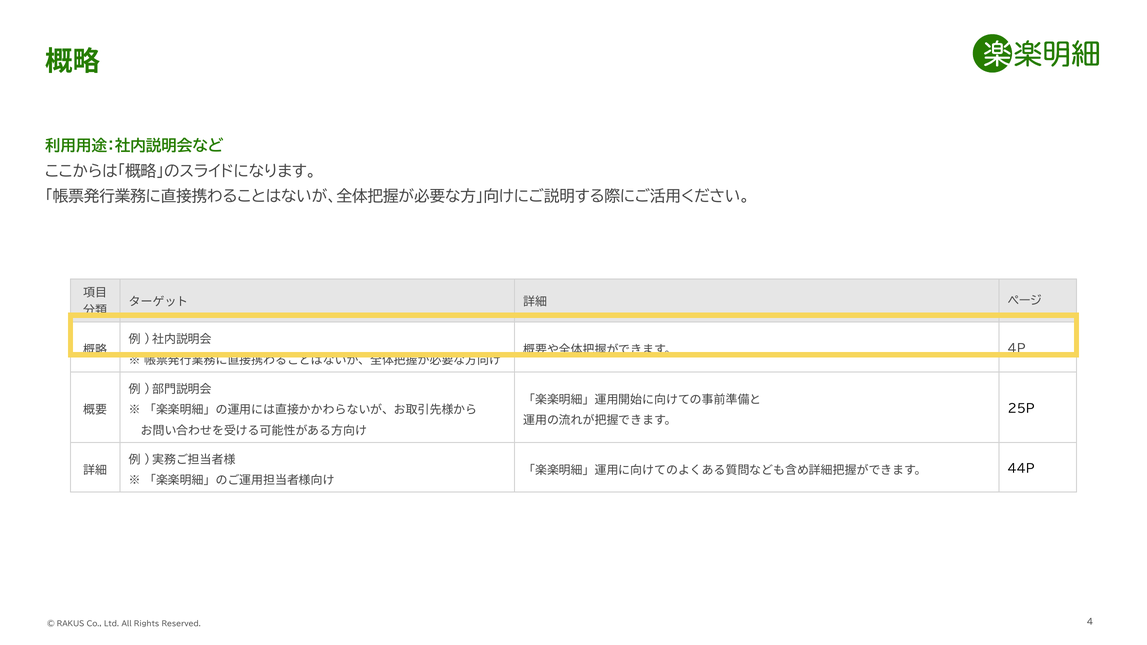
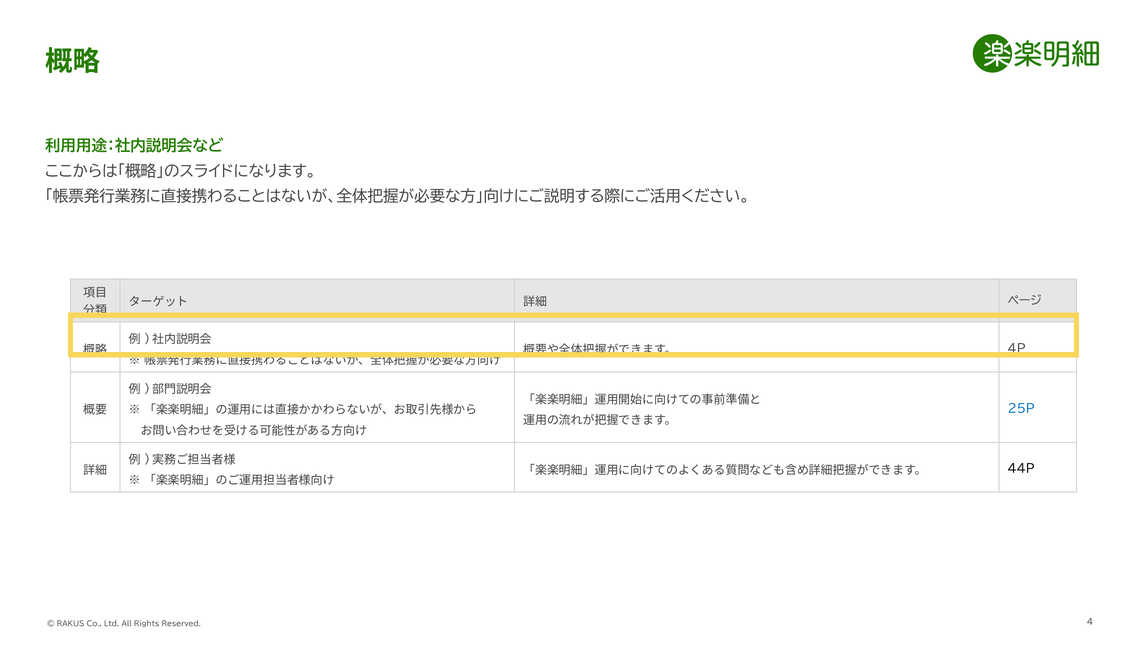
25P colour: black -> blue (1021, 409)
